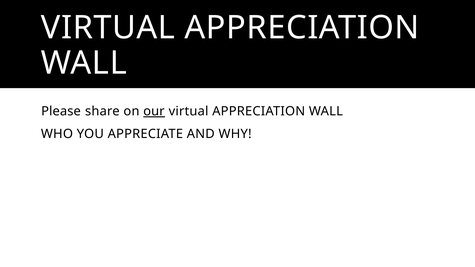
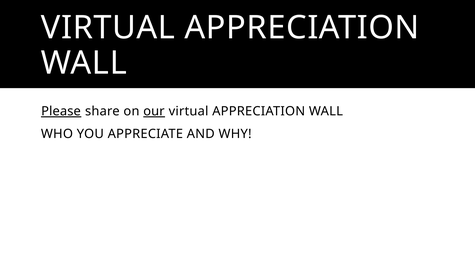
Please underline: none -> present (61, 111)
